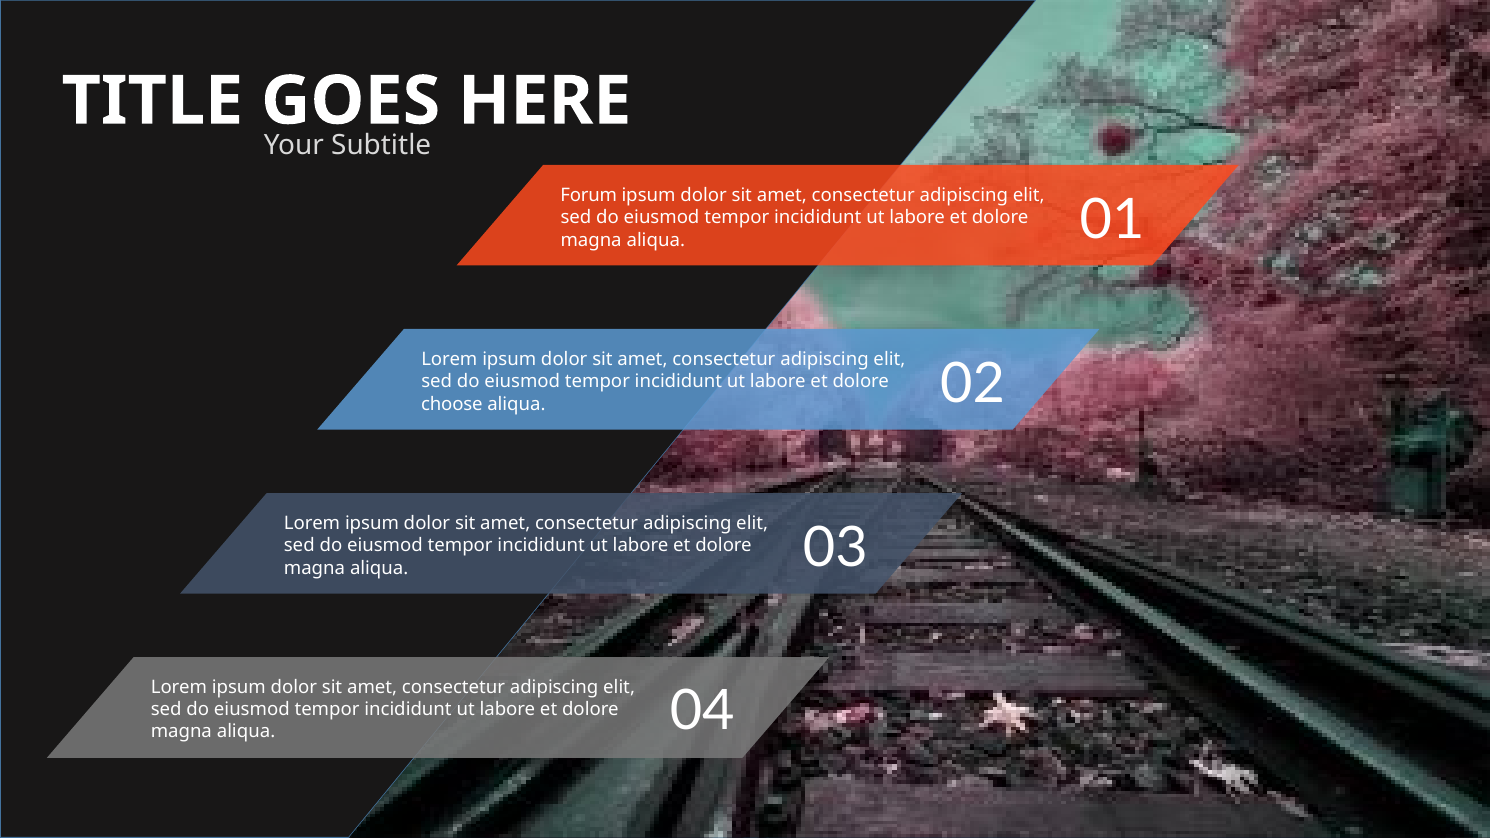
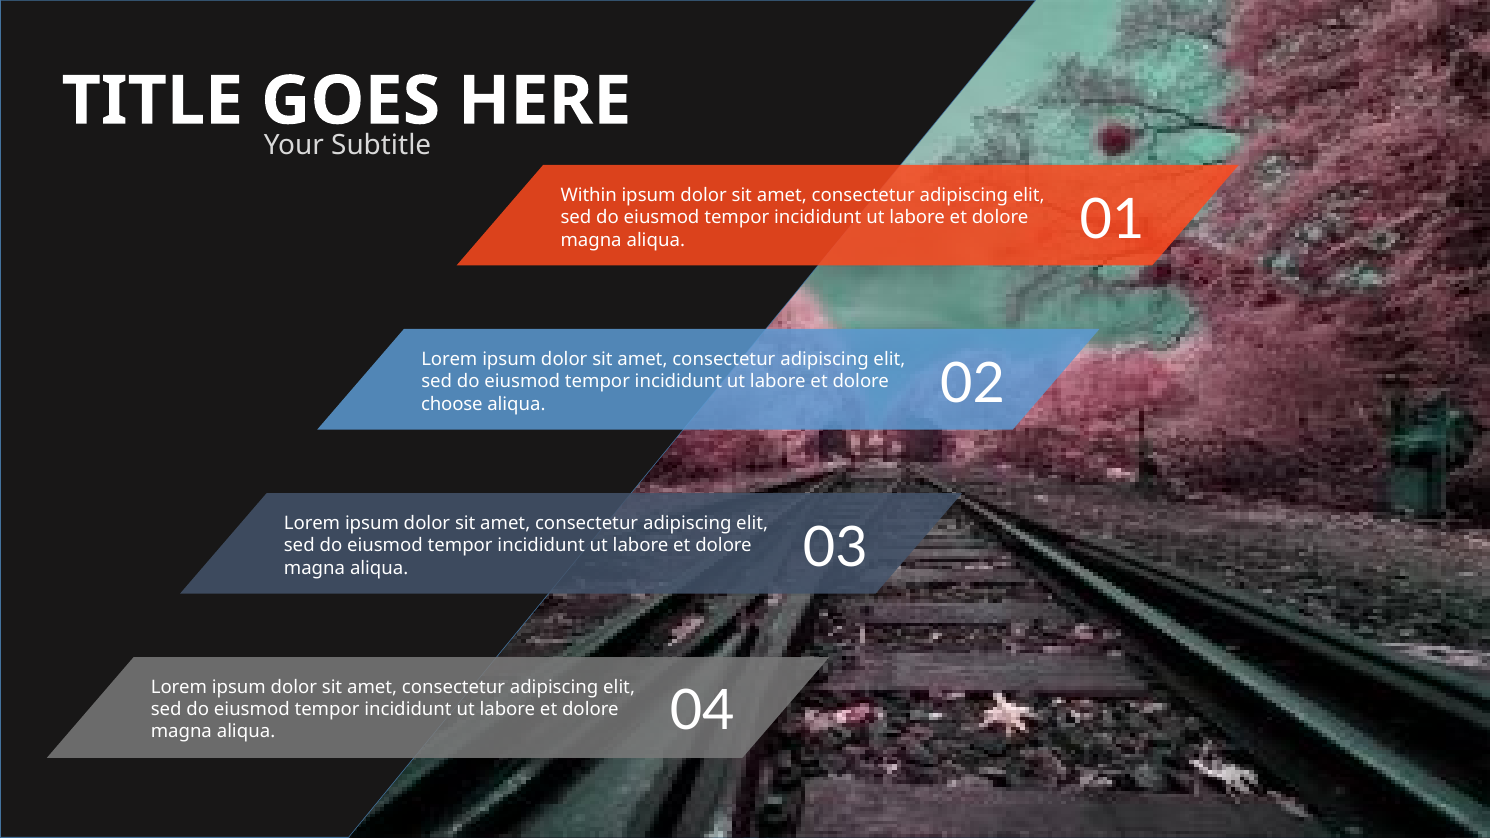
Forum: Forum -> Within (589, 195)
